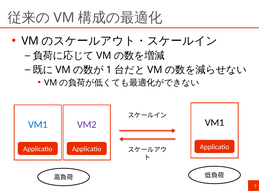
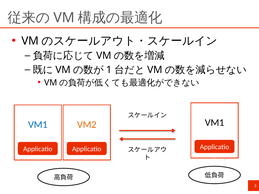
VM2 colour: purple -> orange (87, 125)
